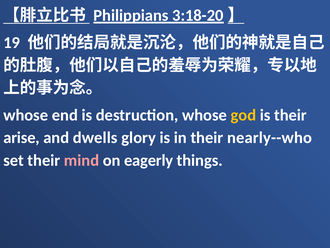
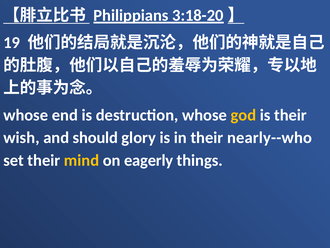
arise: arise -> wish (21, 137)
dwells: dwells -> should (95, 137)
mind colour: pink -> yellow (82, 160)
